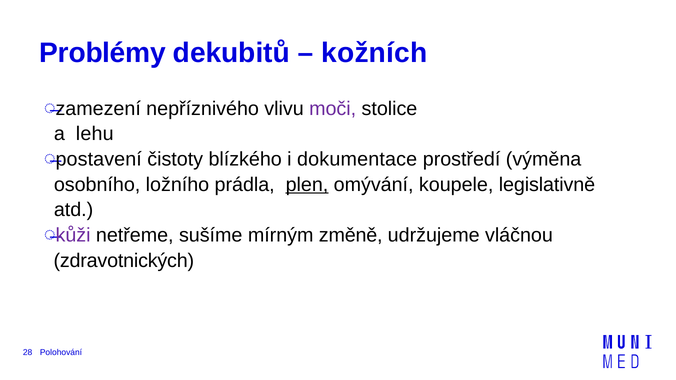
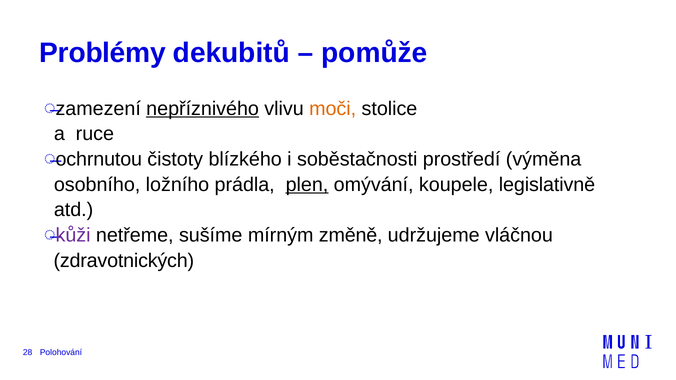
kožních: kožních -> pomůže (374, 53)
nepříznivého underline: none -> present (203, 109)
moči colour: purple -> orange (333, 109)
lehu: lehu -> ruce (95, 134)
postavení: postavení -> ochrnutou (99, 159)
dokumentace: dokumentace -> soběstačnosti (357, 159)
